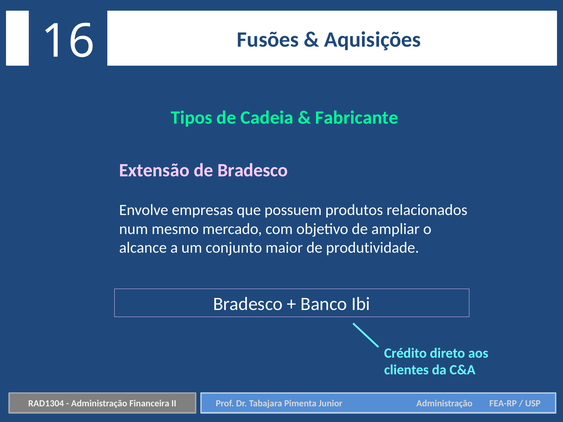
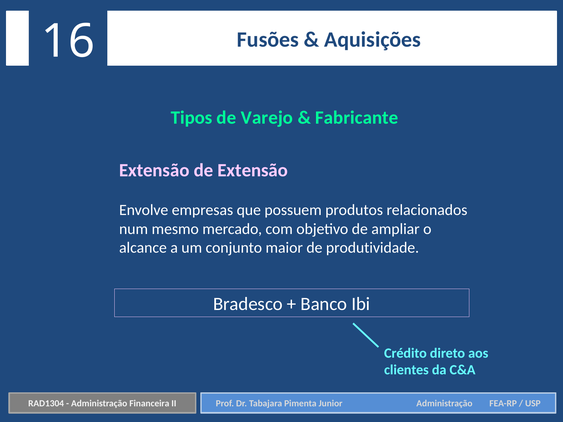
Cadeia: Cadeia -> Varejo (267, 118)
de Bradesco: Bradesco -> Extensão (253, 170)
